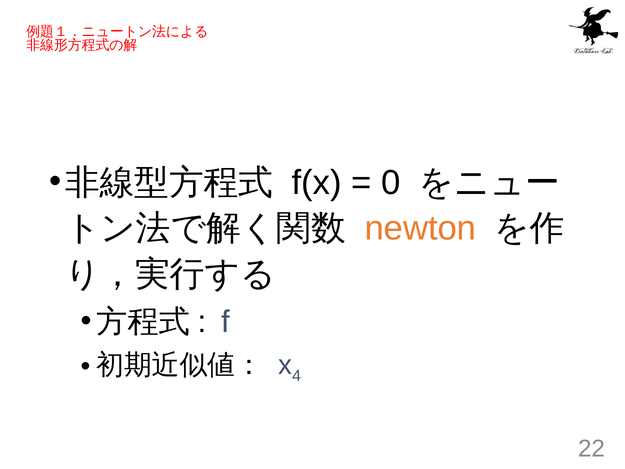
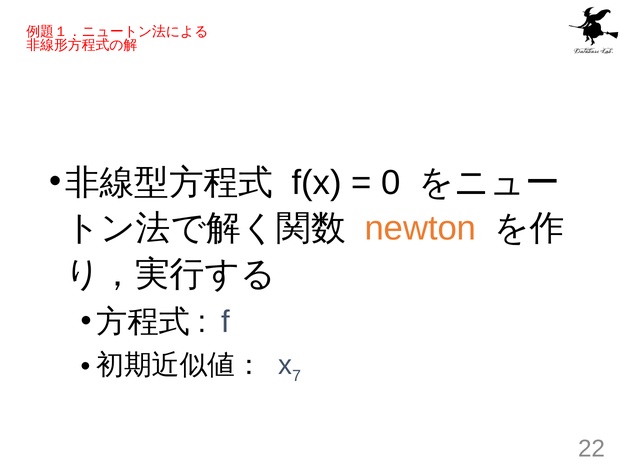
4: 4 -> 7 (297, 376)
